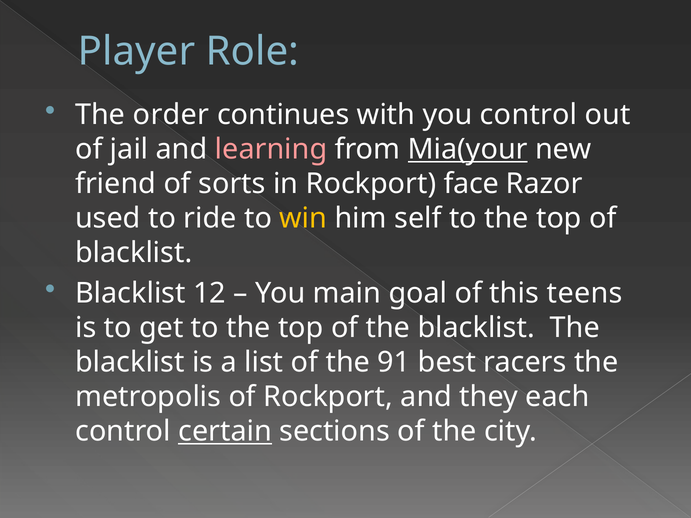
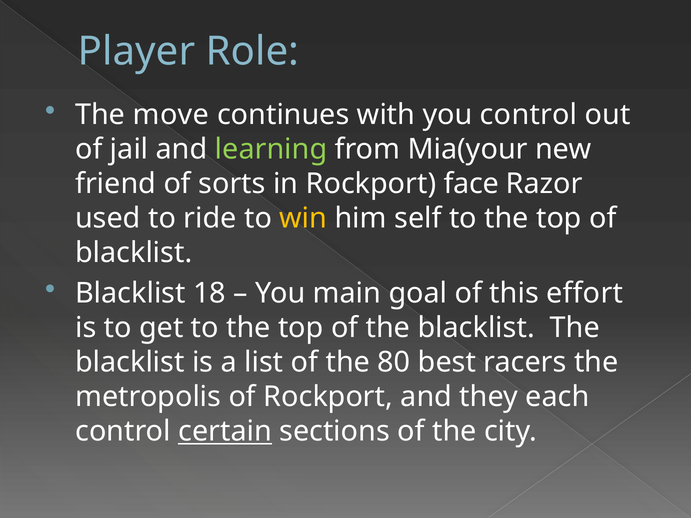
order: order -> move (171, 115)
learning colour: pink -> light green (271, 149)
Mia(your underline: present -> none (468, 149)
12: 12 -> 18 (209, 293)
teens: teens -> effort (585, 293)
91: 91 -> 80 (394, 362)
